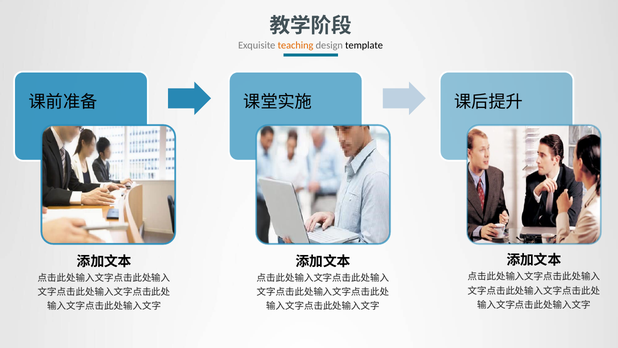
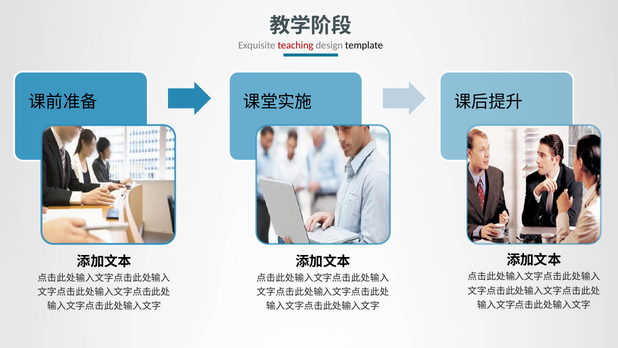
teaching colour: orange -> red (296, 46)
